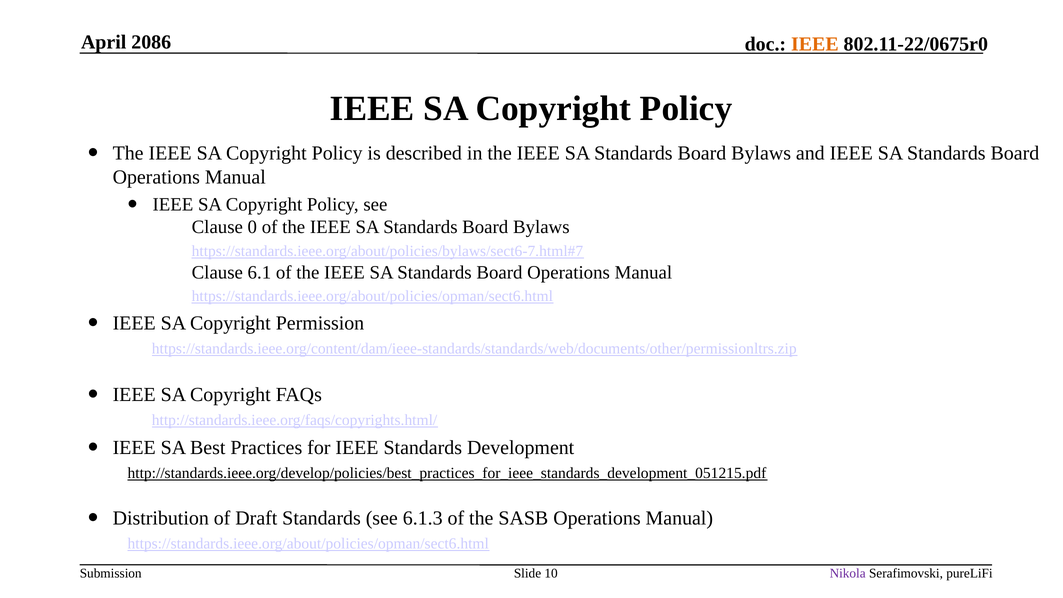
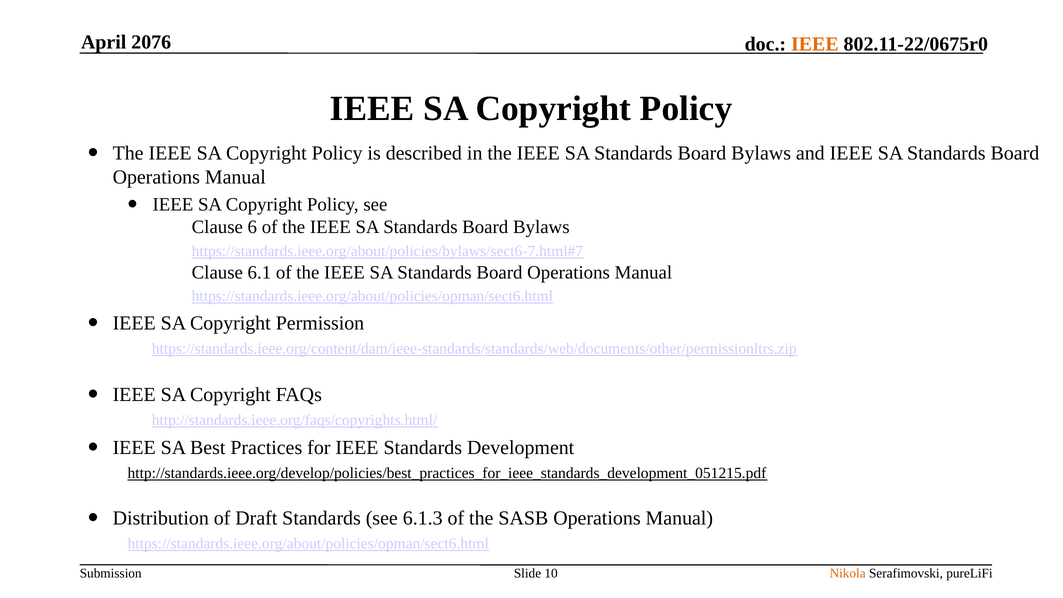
2086: 2086 -> 2076 (151, 42)
0: 0 -> 6 (252, 227)
Nikola colour: purple -> orange (848, 573)
